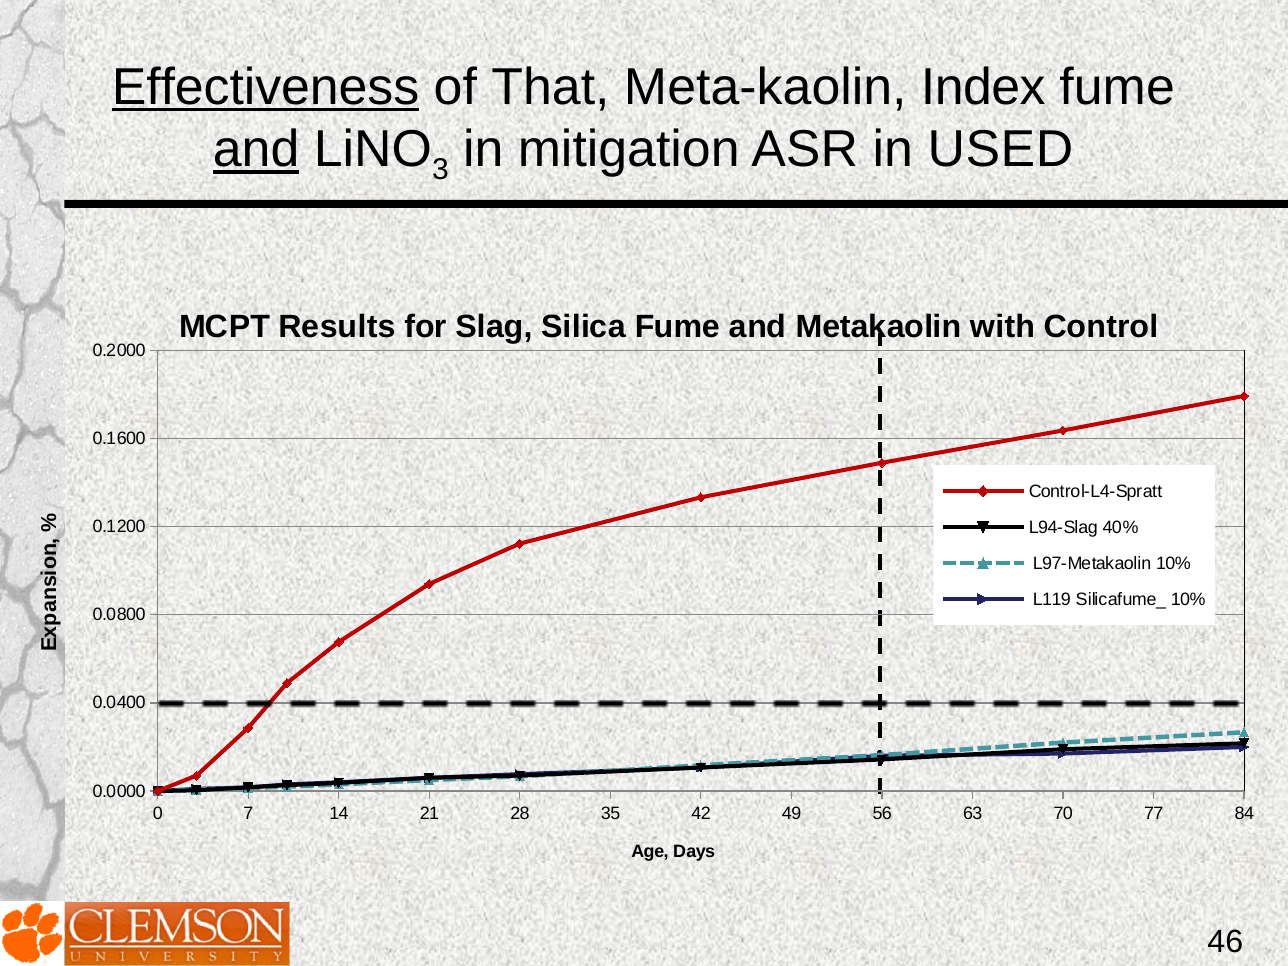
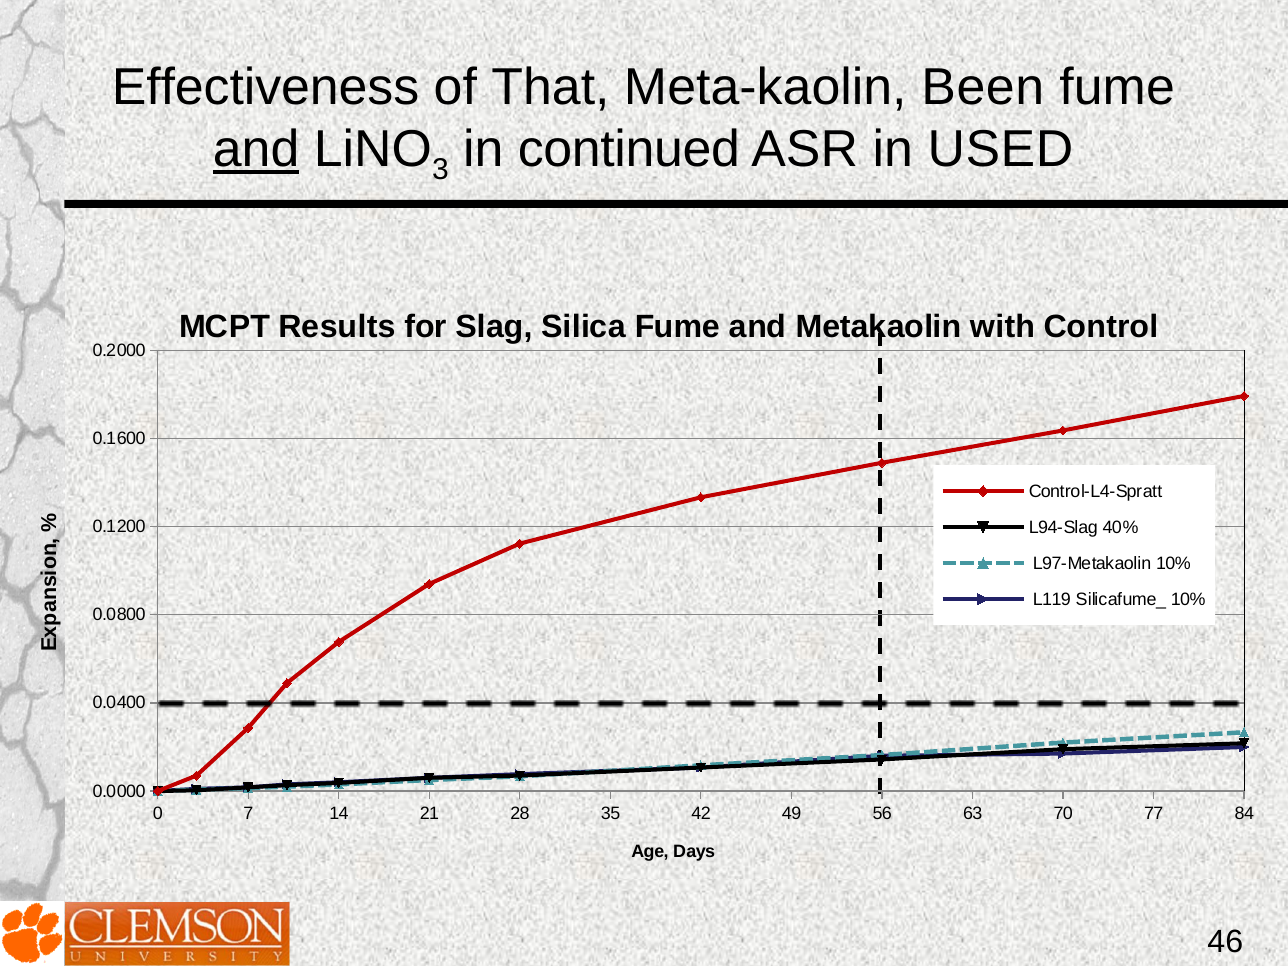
Effectiveness underline: present -> none (266, 87)
Index: Index -> Been (983, 87)
mitigation: mitigation -> continued (629, 150)
